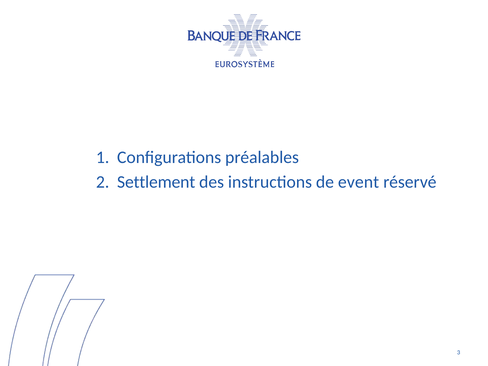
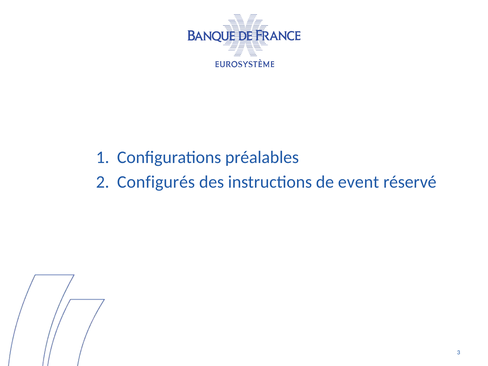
Settlement: Settlement -> Configurés (156, 182)
